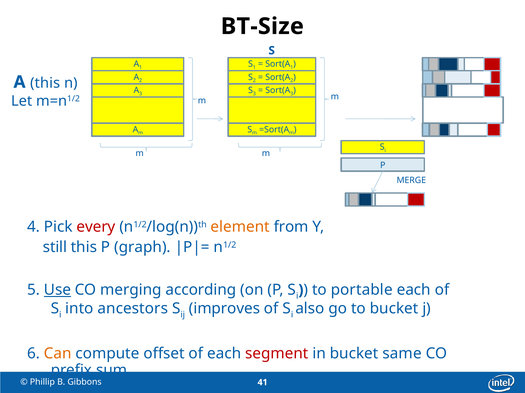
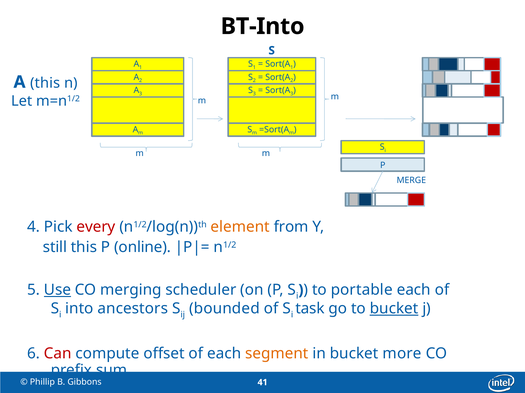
BT-Size: BT-Size -> BT-Into (263, 26)
graph: graph -> online (143, 248)
according: according -> scheduler (201, 290)
improves: improves -> bounded (224, 309)
also: also -> task (310, 309)
bucket underline: none -> present (394, 309)
Can colour: orange -> red (58, 354)
segment colour: red -> orange (277, 354)
same: same -> more (402, 354)
